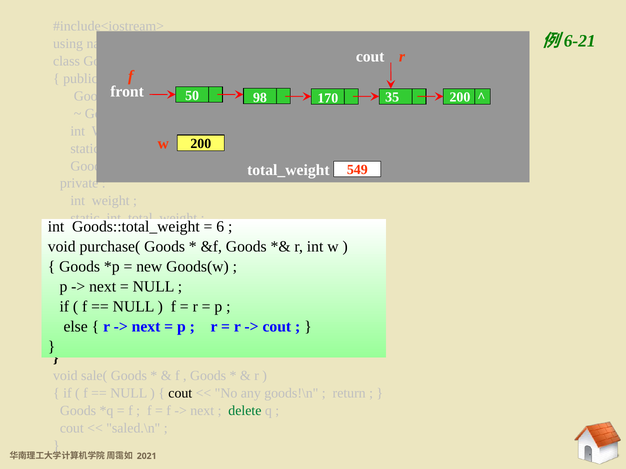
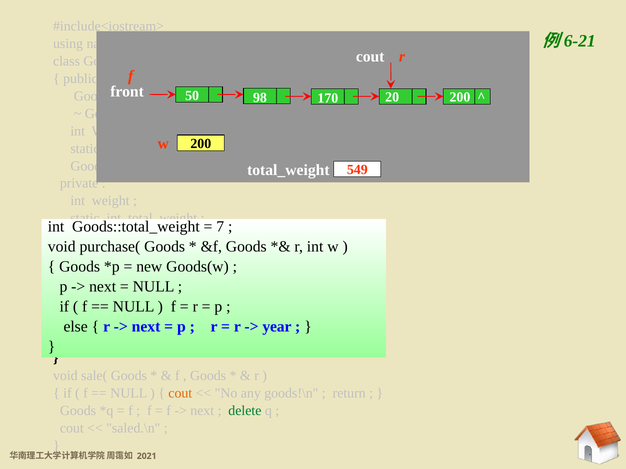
35: 35 -> 20 (392, 97)
6: 6 -> 7 (220, 227)
cout: cout -> year (277, 327)
cout colour: black -> orange (180, 394)
